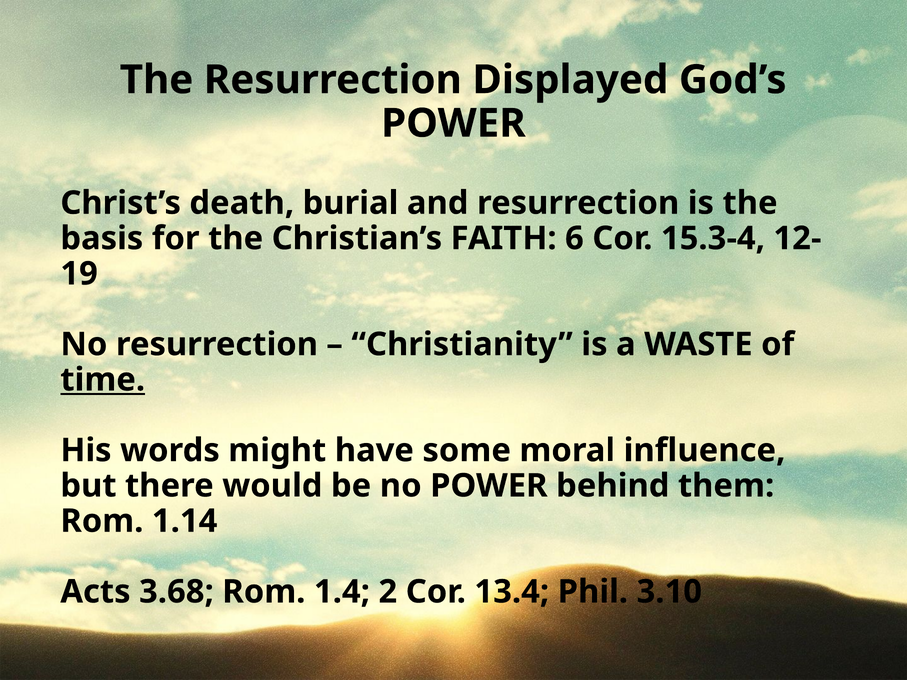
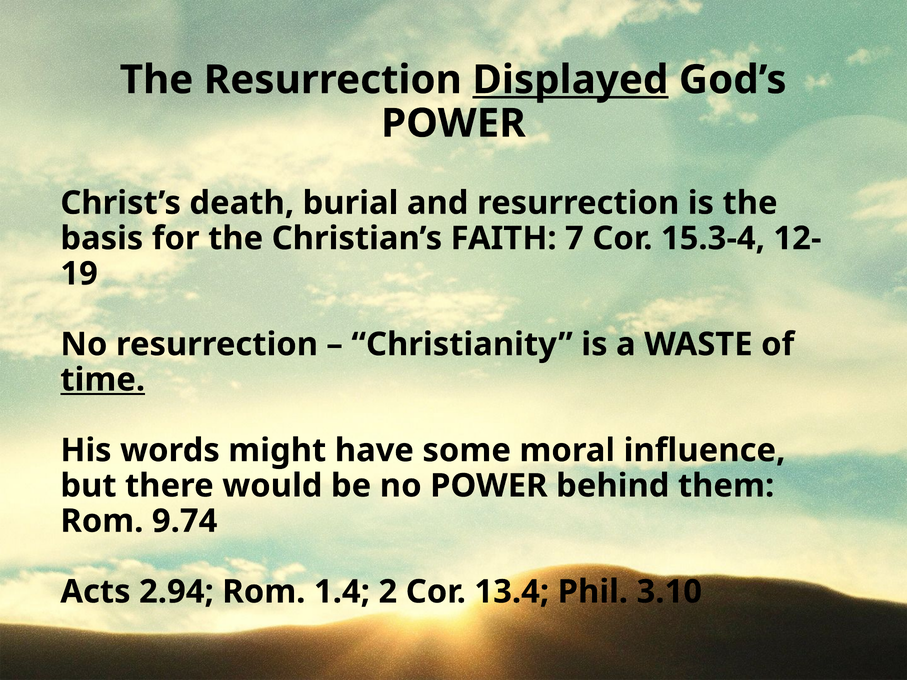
Displayed underline: none -> present (570, 80)
6: 6 -> 7 (574, 238)
1.14: 1.14 -> 9.74 (185, 521)
3.68: 3.68 -> 2.94 (176, 592)
